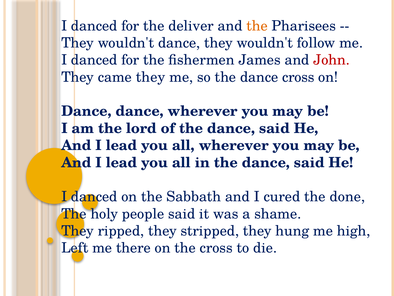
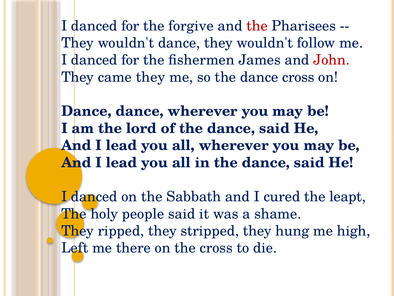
deliver: deliver -> forgive (191, 26)
the colour: orange -> red (257, 26)
done: done -> leapt (348, 196)
